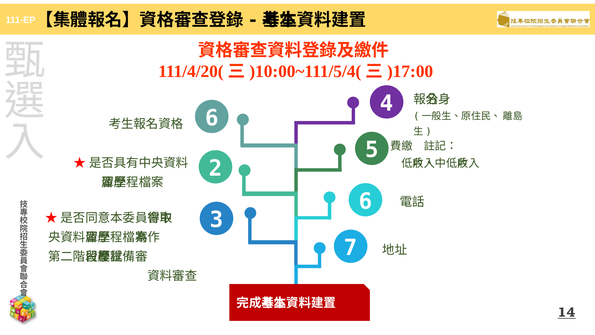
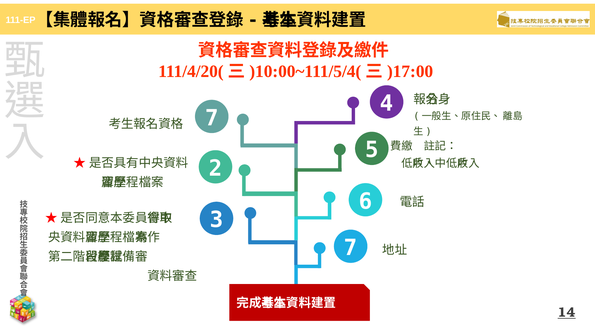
6: 6 -> 7 (212, 118)
